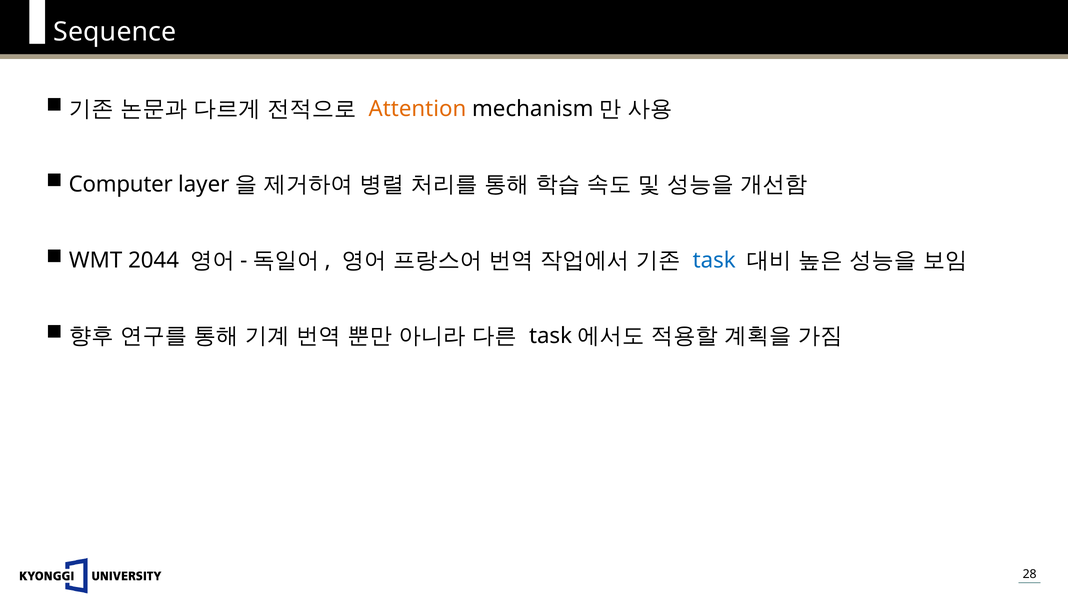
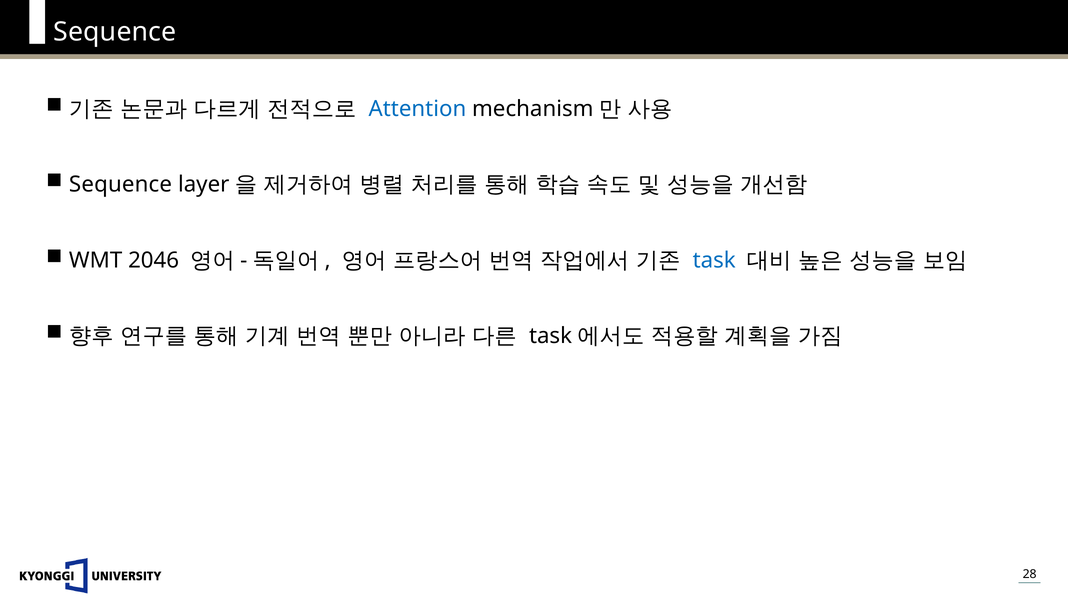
Attention colour: orange -> blue (417, 109)
Computer: Computer -> Sequence (121, 184)
2044: 2044 -> 2046 (154, 260)
